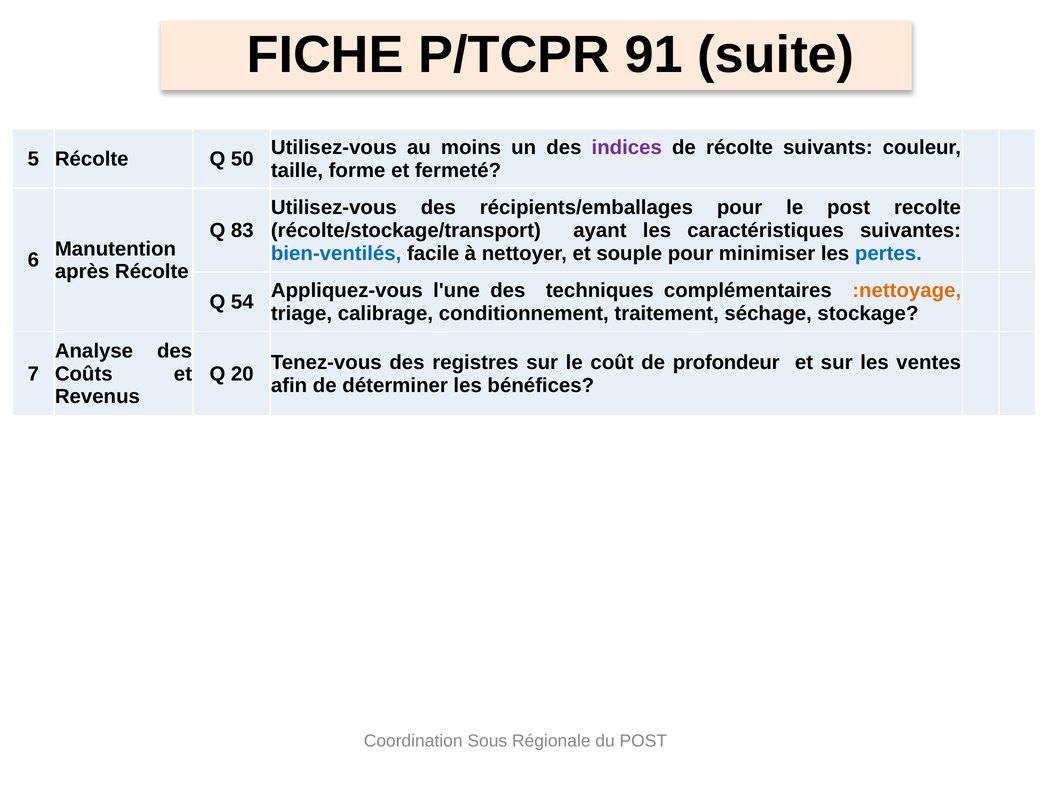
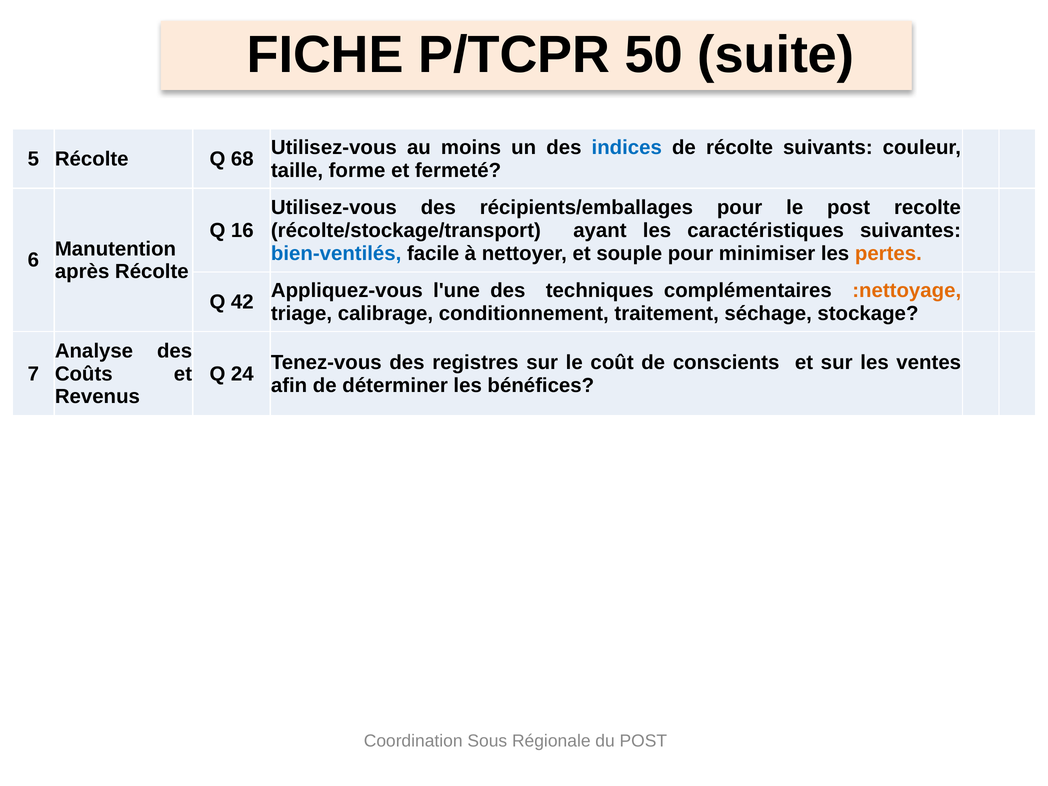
91: 91 -> 50 (654, 55)
indices colour: purple -> blue (627, 147)
50: 50 -> 68 (242, 159)
83: 83 -> 16 (242, 231)
pertes colour: blue -> orange (888, 253)
54: 54 -> 42 (242, 302)
profondeur: profondeur -> conscients (726, 362)
20: 20 -> 24 (242, 374)
